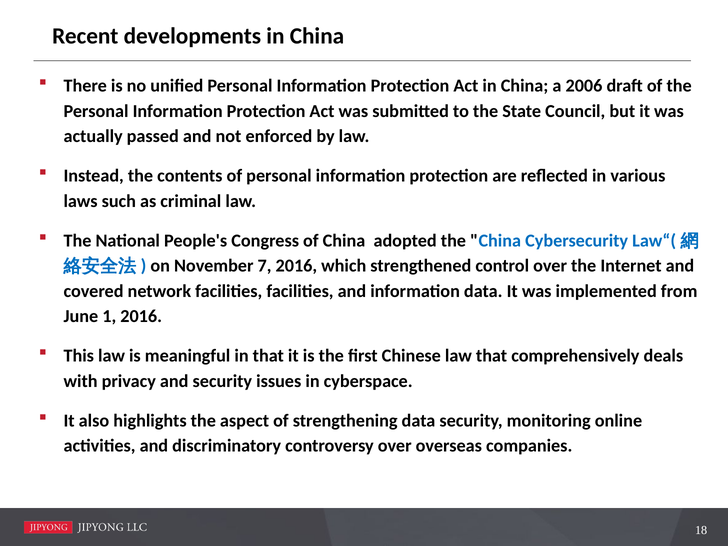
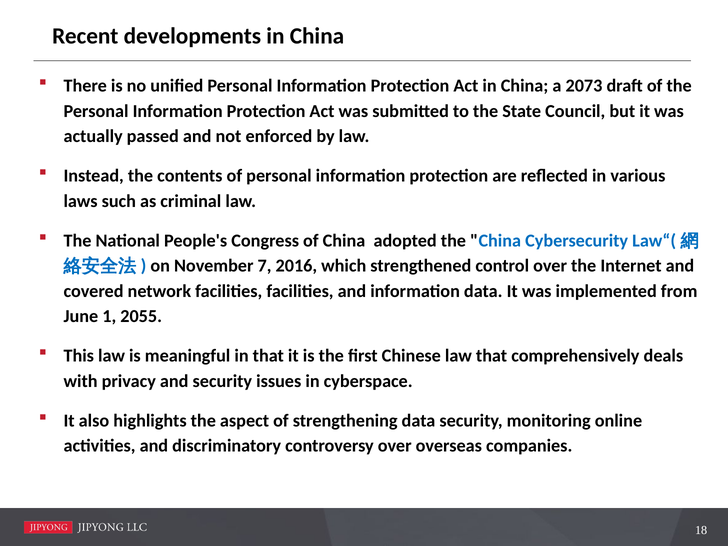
2006: 2006 -> 2073 (584, 86)
1 2016: 2016 -> 2055 (141, 316)
